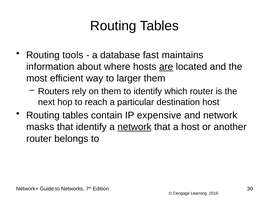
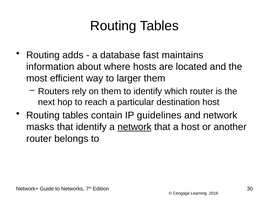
tools: tools -> adds (73, 55)
are underline: present -> none (166, 67)
expensive: expensive -> guidelines (159, 115)
